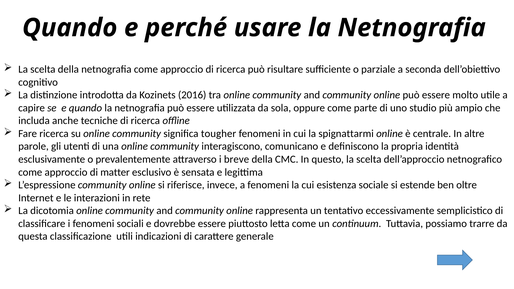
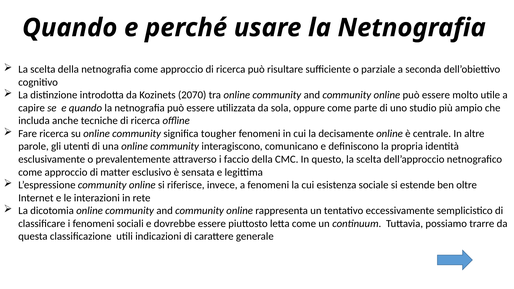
2016: 2016 -> 2070 (192, 95)
spignattarmi: spignattarmi -> decisamente (346, 134)
breve: breve -> faccio (237, 159)
